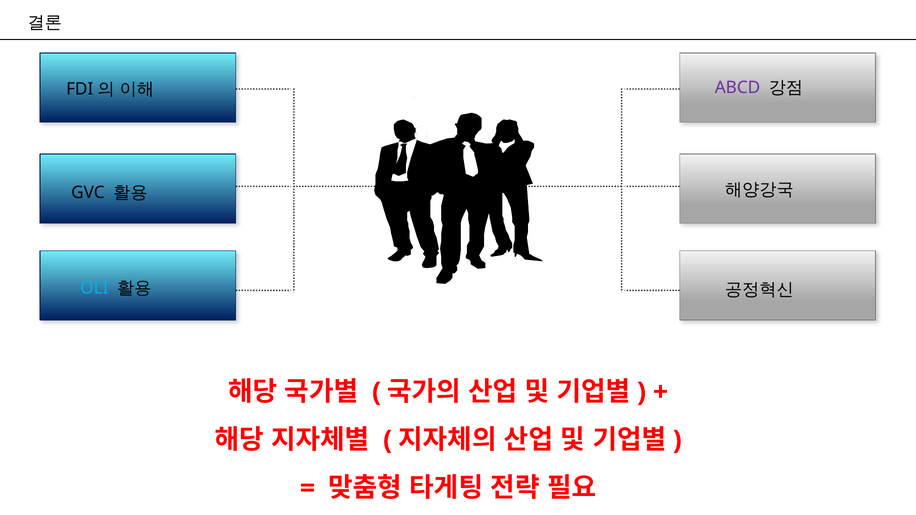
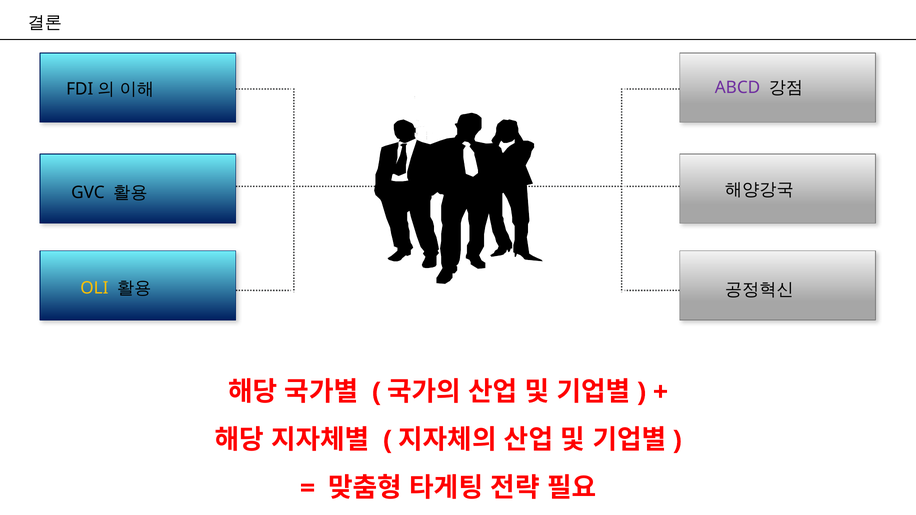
OLI colour: light blue -> yellow (94, 288)
